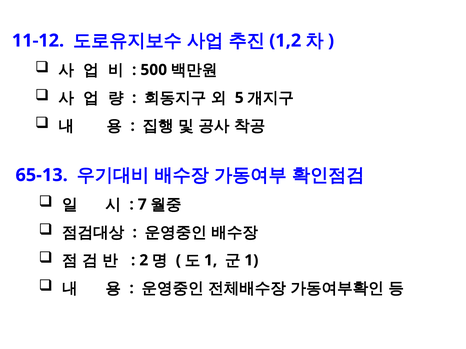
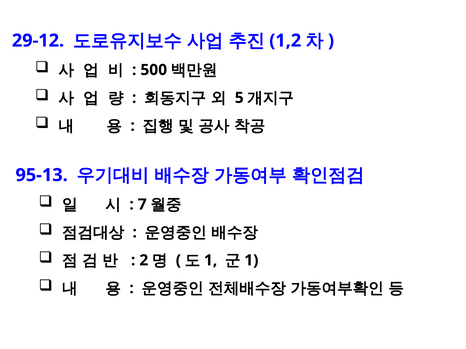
11-12: 11-12 -> 29-12 (38, 41)
65-13: 65-13 -> 95-13 (42, 175)
